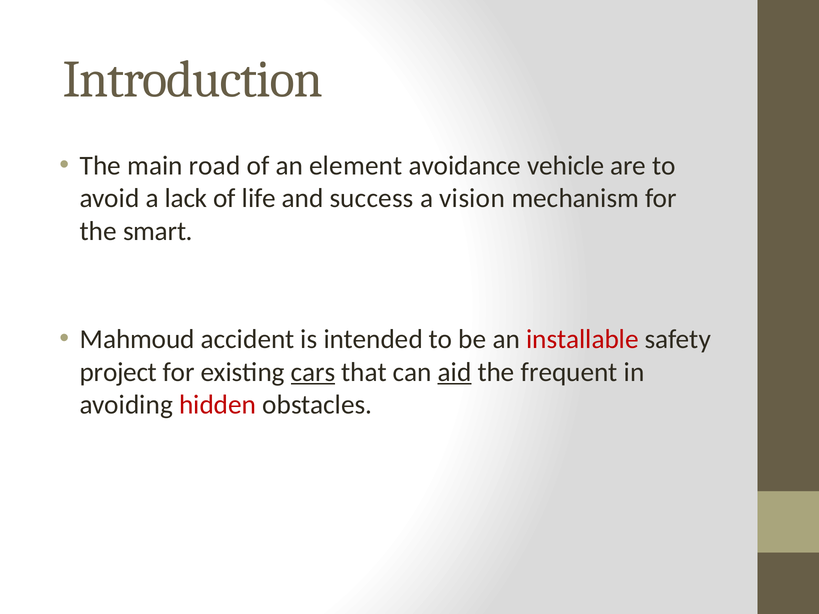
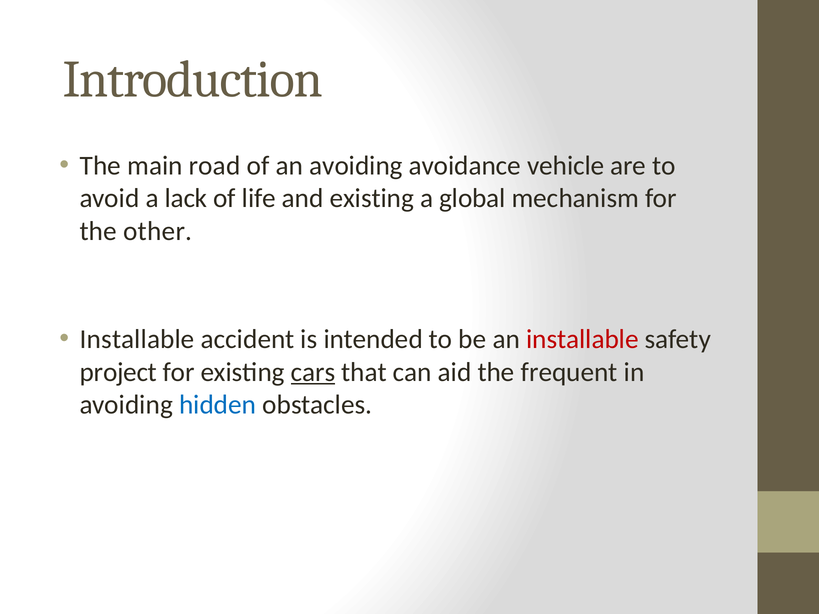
an element: element -> avoiding (356, 166)
and success: success -> existing (372, 198)
vision: vision -> global (472, 198)
smart: smart -> other (158, 231)
Mahmoud: Mahmoud -> Installable (137, 339)
aid underline: present -> none (455, 372)
hidden colour: red -> blue (218, 405)
